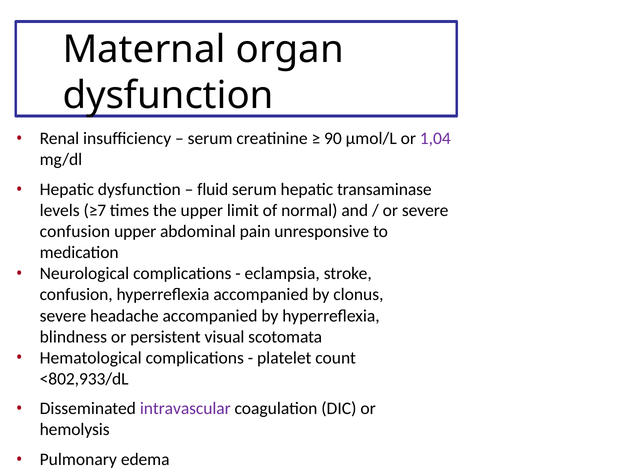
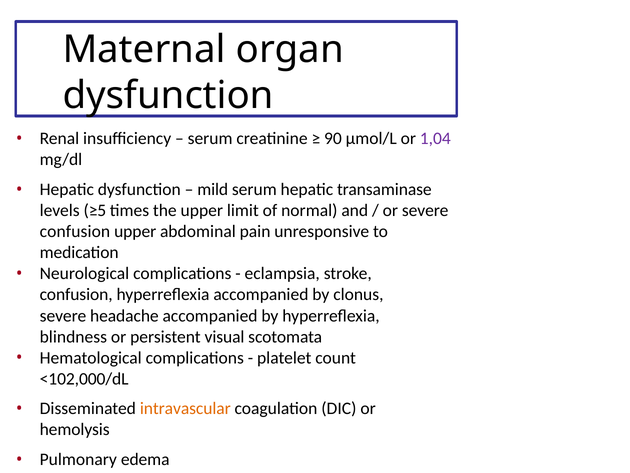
fluid: fluid -> mild (213, 189)
≥7: ≥7 -> ≥5 (95, 210)
<802,933/dL: <802,933/dL -> <102,000/dL (84, 378)
intravascular colour: purple -> orange (185, 408)
